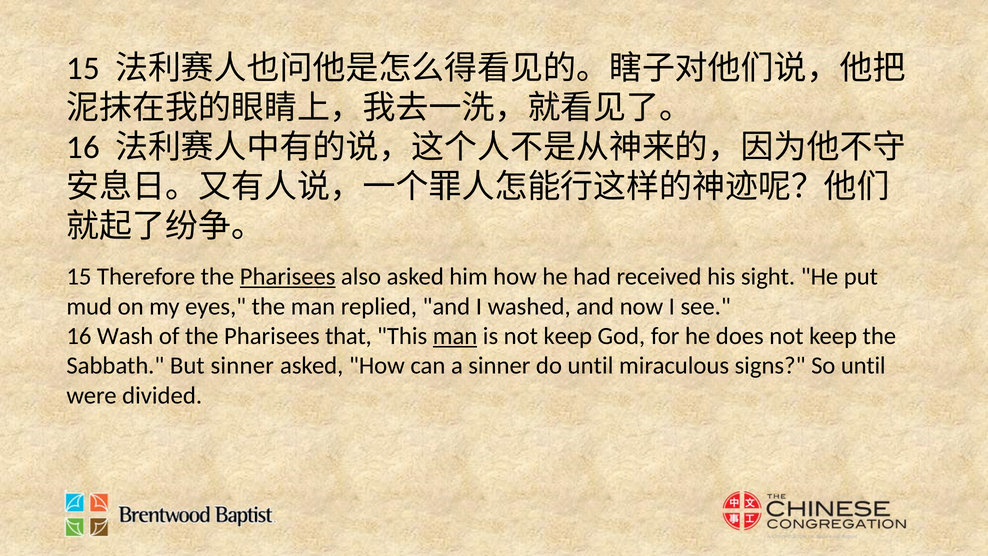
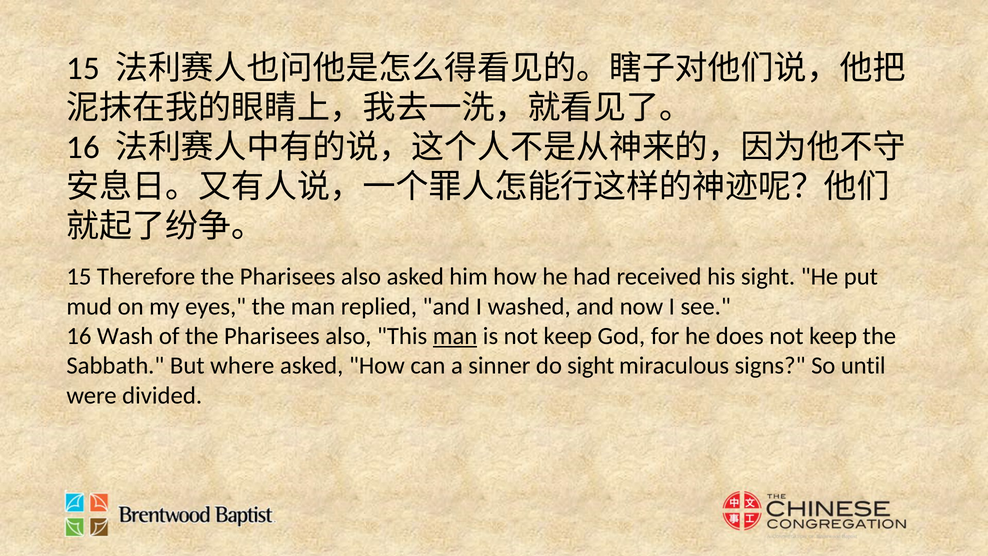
Pharisees underline: present -> none (288, 277)
of the Pharisees that: that -> also (348, 336)
But sinner: sinner -> where (242, 366)
do until: until -> sight (591, 366)
